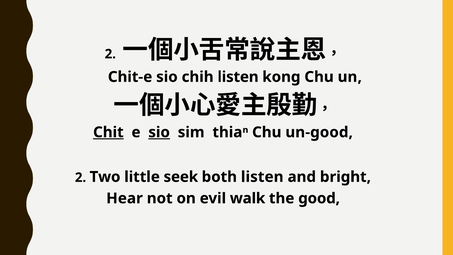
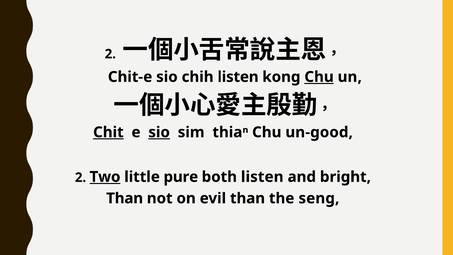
Chu underline: none -> present (319, 77)
Two underline: none -> present (105, 177)
seek: seek -> pure (181, 177)
Hear: Hear -> Than (125, 198)
evil walk: walk -> than (248, 198)
good: good -> seng (319, 198)
